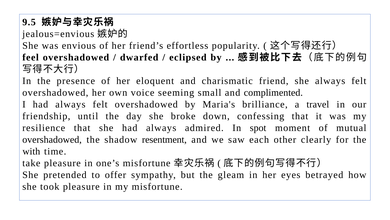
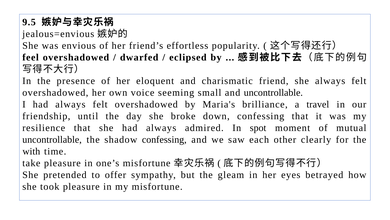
and complimented: complimented -> uncontrollable (273, 92)
overshadowed: overshadowed -> uncontrollable (52, 139)
shadow resentment: resentment -> confessing (164, 139)
